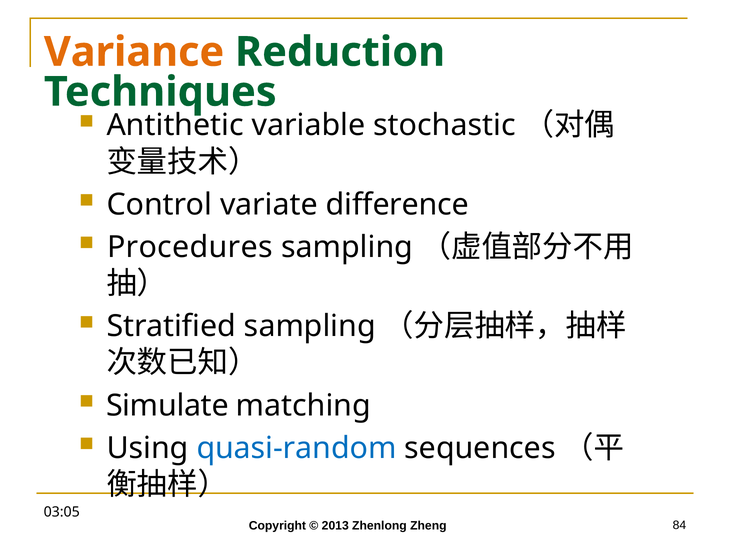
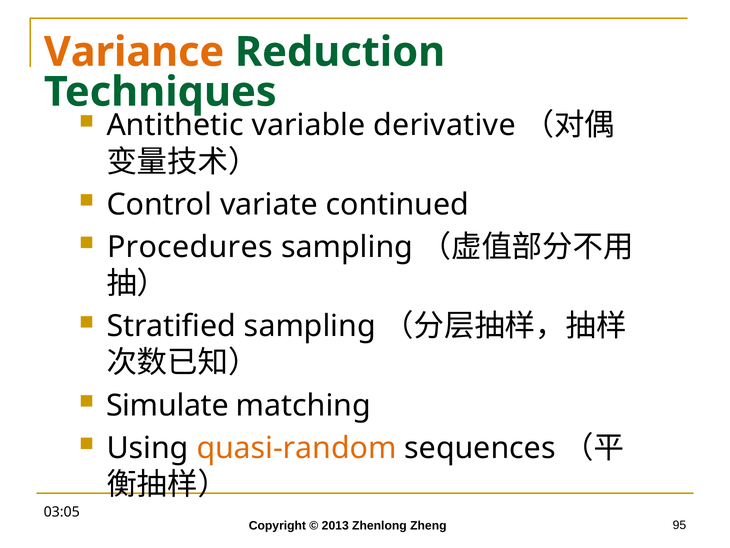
stochastic: stochastic -> derivative (444, 125)
difference: difference -> continued (397, 204)
quasi-random colour: blue -> orange (296, 448)
84: 84 -> 95 (679, 525)
